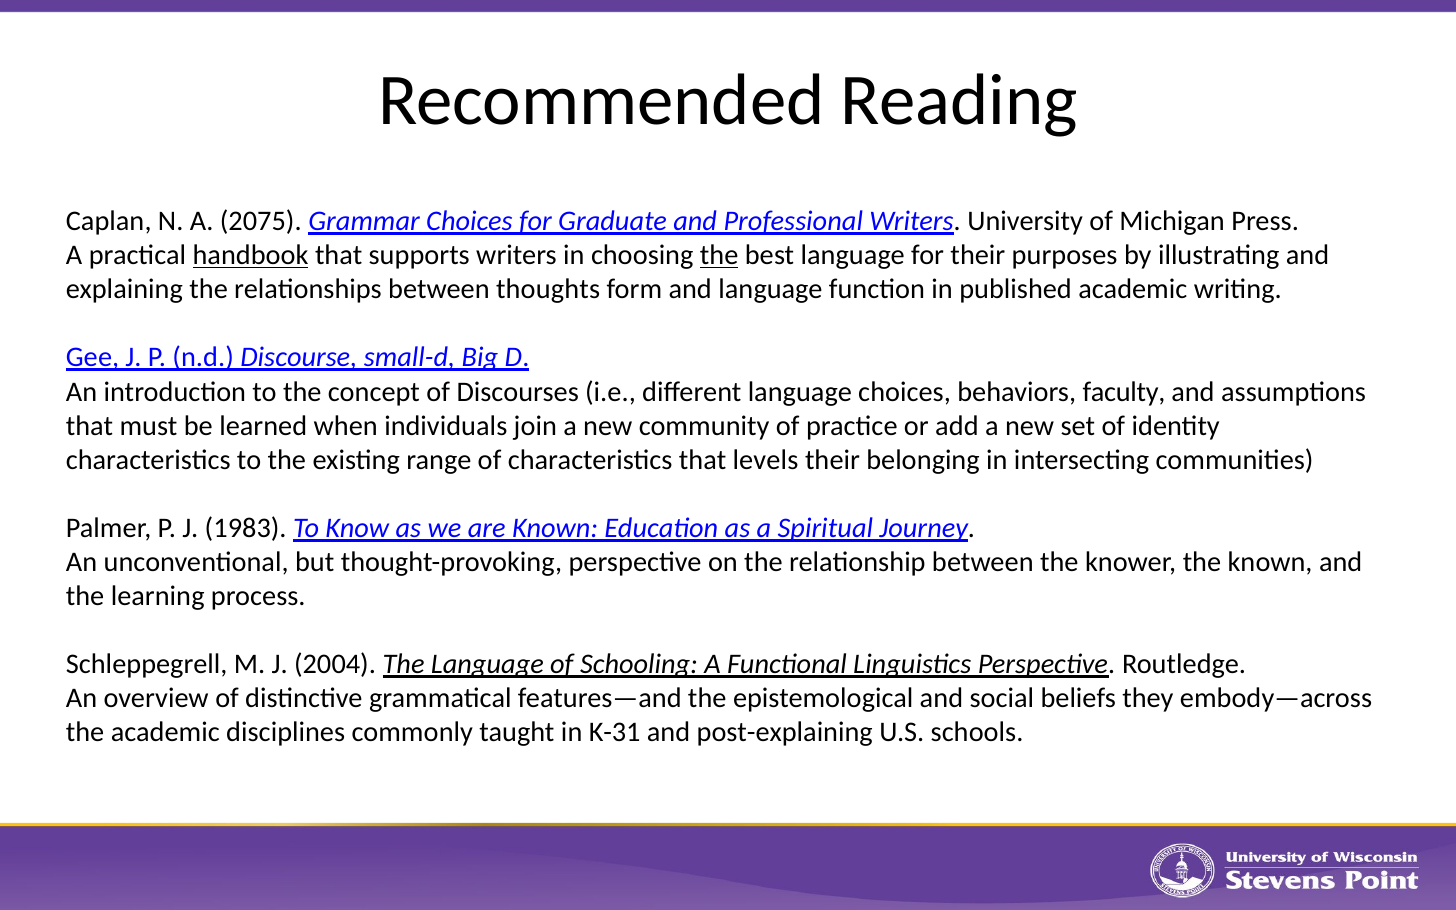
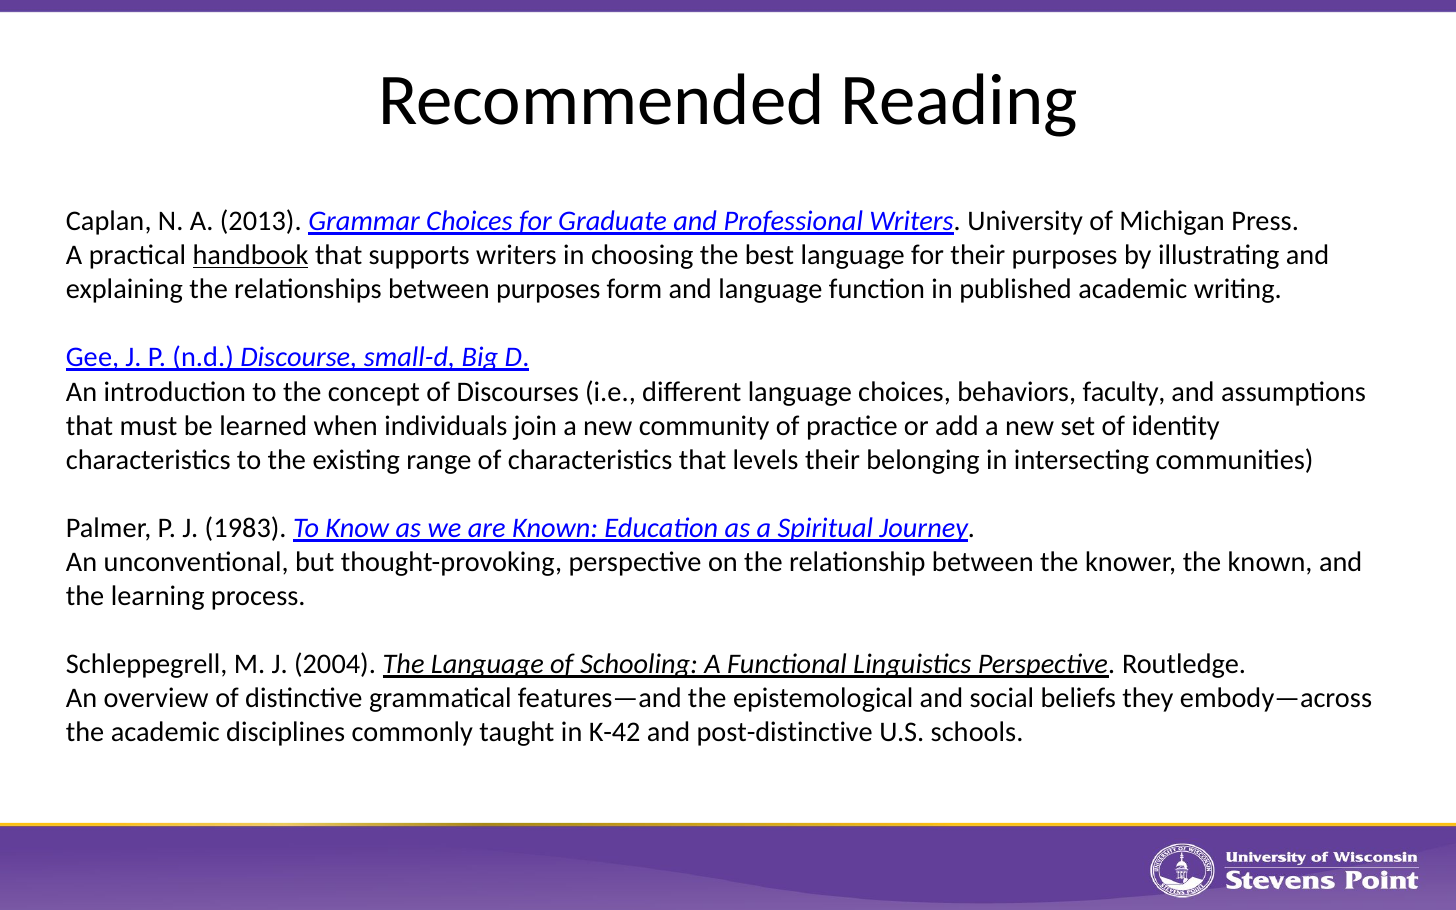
2075: 2075 -> 2013 (261, 221)
the underline: present -> none (719, 255)
between thoughts: thoughts -> purposes (548, 289)
K-31: K-31 -> K-42 (615, 733)
post-explaining: post-explaining -> post-distinctive (785, 733)
